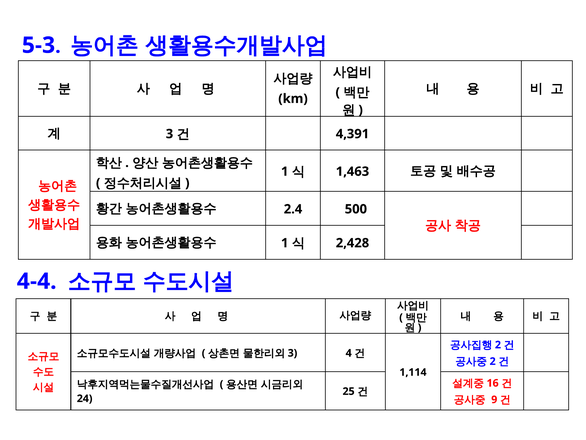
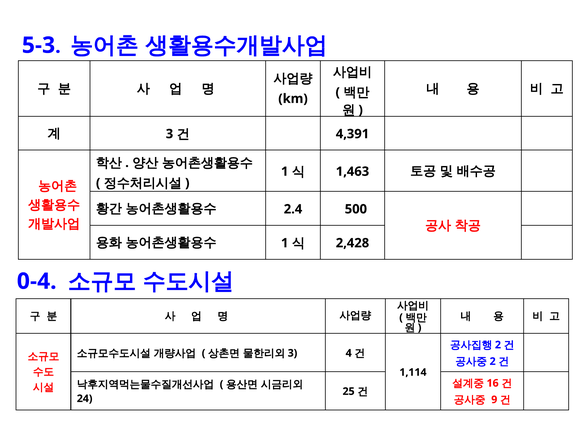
4-4: 4-4 -> 0-4 (37, 281)
